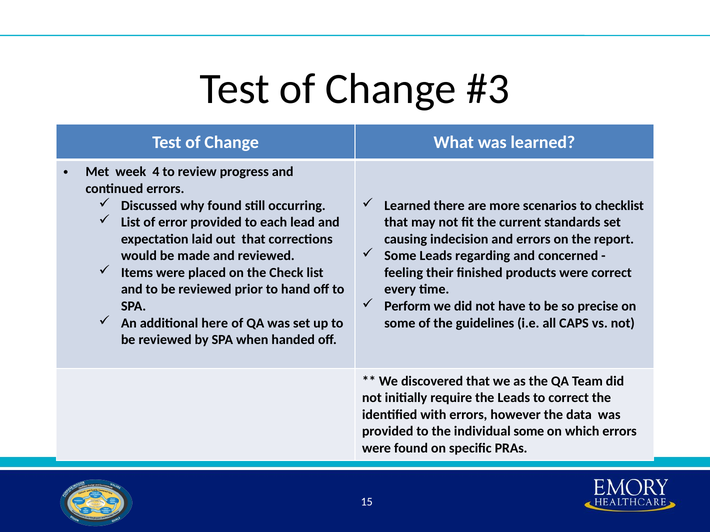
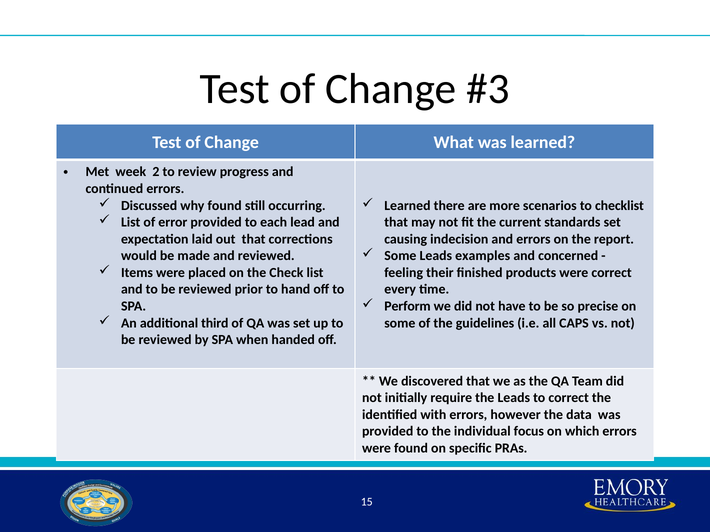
4: 4 -> 2 (156, 172)
regarding: regarding -> examples (483, 256)
here: here -> third (215, 323)
individual some: some -> focus (529, 432)
